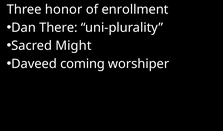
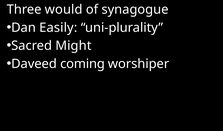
honor: honor -> would (64, 9)
enrollment: enrollment -> synagogue (135, 9)
There: There -> Easily (58, 28)
